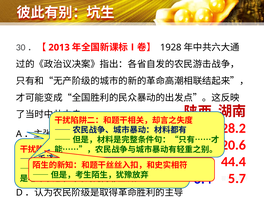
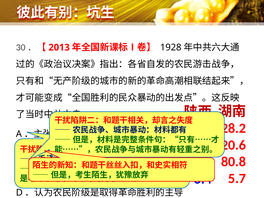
44.4: 44.4 -> 80.8 (234, 162)
